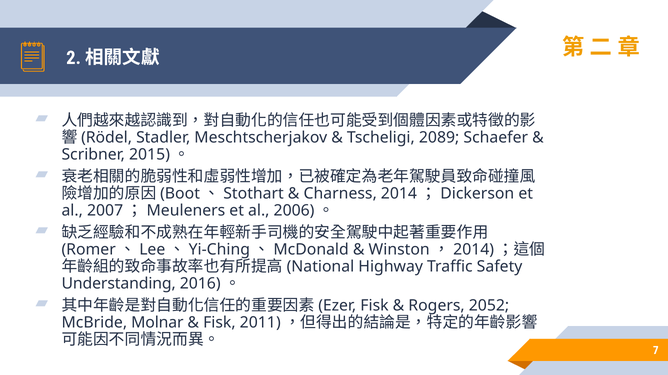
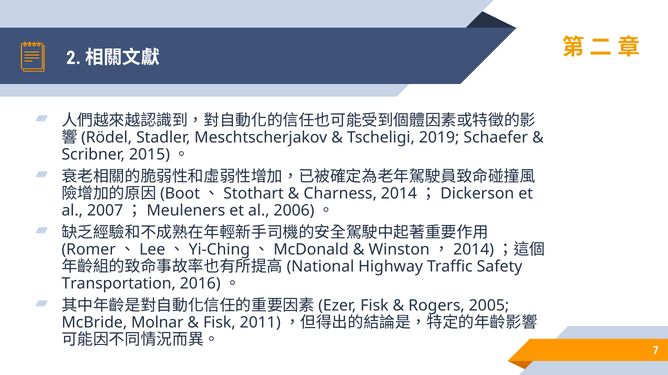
2089: 2089 -> 2019 (439, 138)
Understanding: Understanding -> Transportation (119, 284)
2052: 2052 -> 2005 (489, 306)
